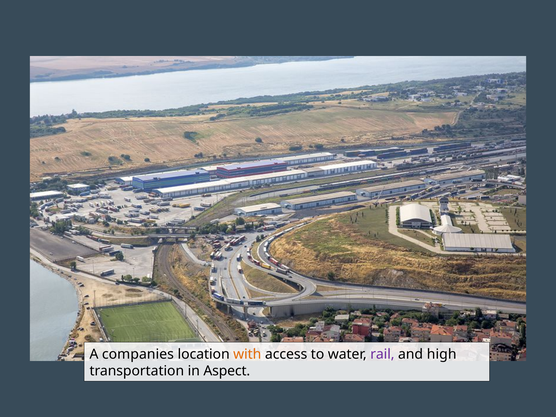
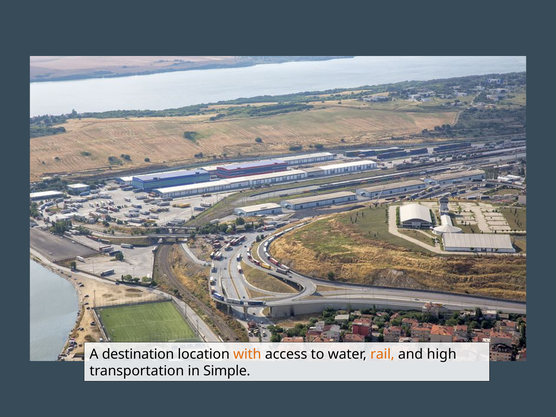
companies: companies -> destination (138, 354)
rail colour: purple -> orange (382, 354)
Aspect: Aspect -> Simple (227, 371)
